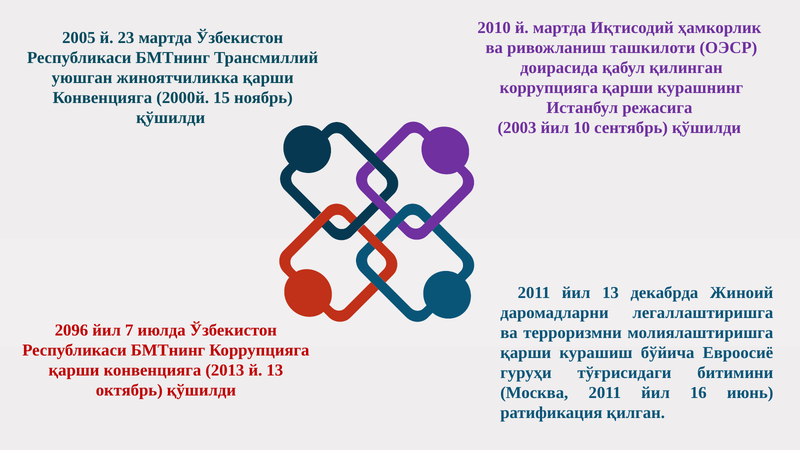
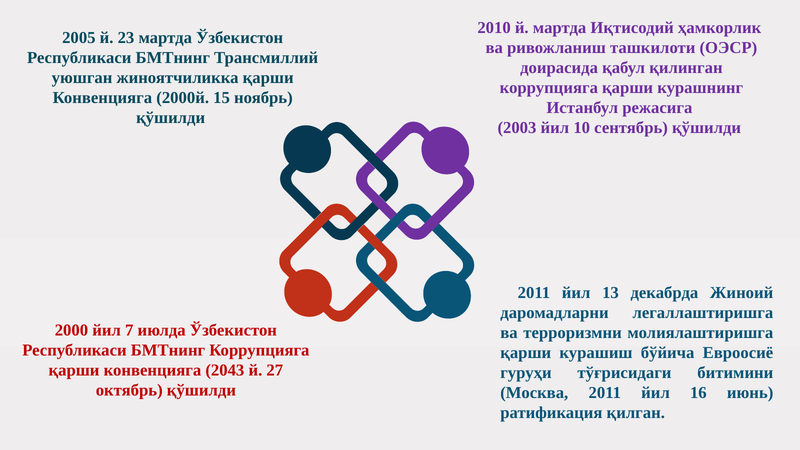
2096: 2096 -> 2000 (71, 330)
2013: 2013 -> 2043 (225, 370)
й 13: 13 -> 27 (275, 370)
